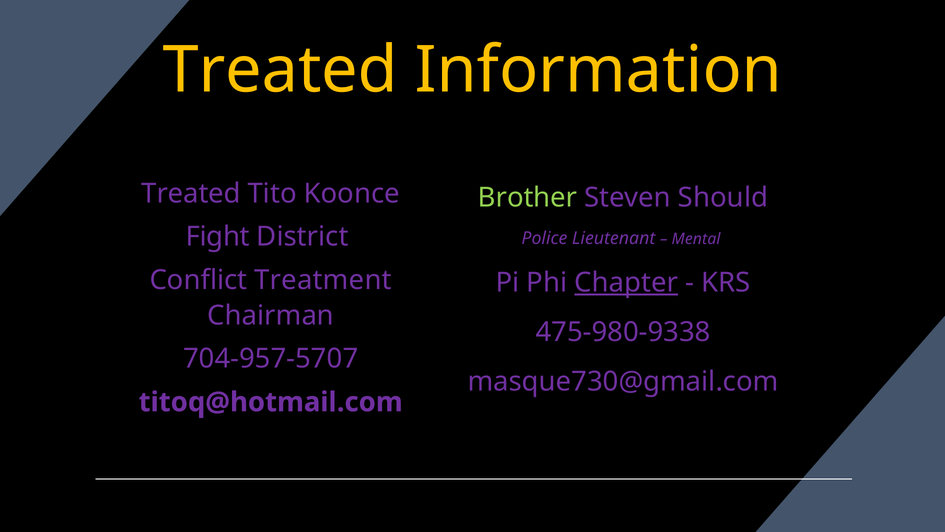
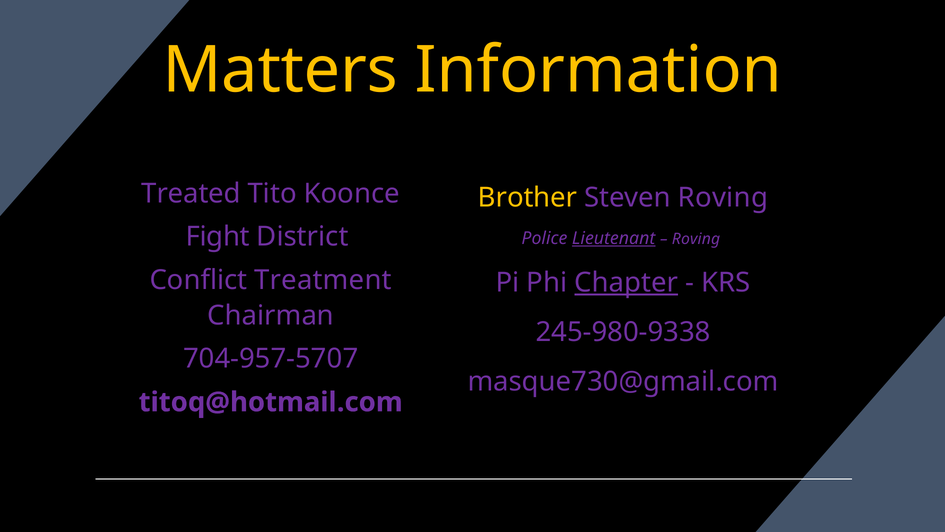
Treated: Treated -> Matters (280, 70)
Brother colour: light green -> yellow (528, 198)
Steven Should: Should -> Roving (723, 198)
Lieutenant underline: none -> present (614, 238)
Mental: Mental -> Roving (696, 239)
475-980-9338: 475-980-9338 -> 245-980-9338 (623, 332)
